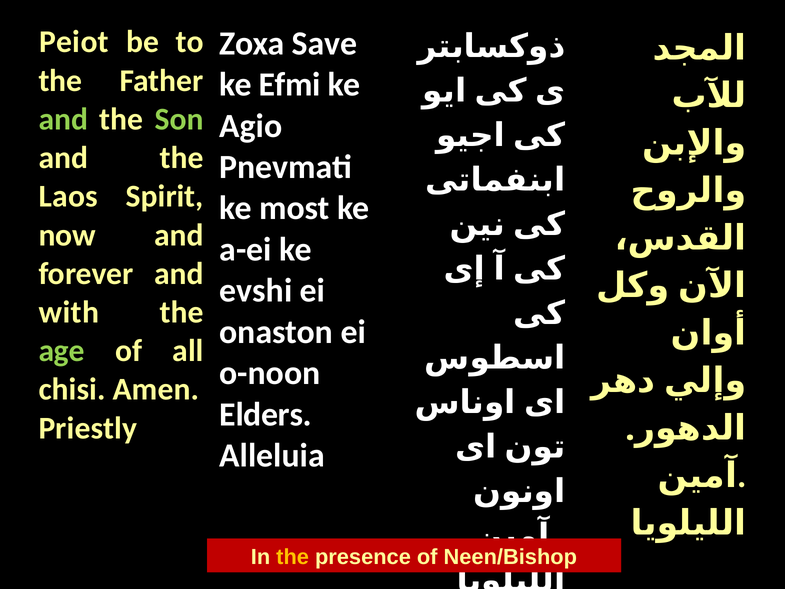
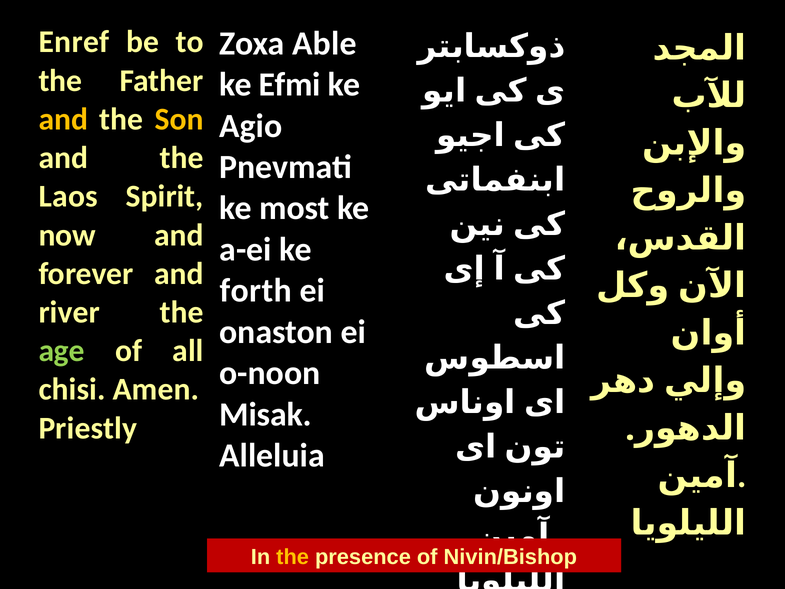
Peiot: Peiot -> Enref (74, 42)
Save: Save -> Able (324, 43)
and colour: light green -> yellow (63, 119)
Son colour: light green -> yellow (179, 119)
evshi: evshi -> forth (256, 291)
with: with -> river (69, 312)
Elders: Elders -> Misak (265, 414)
Neen/Bishop: Neen/Bishop -> Nivin/Bishop (510, 557)
